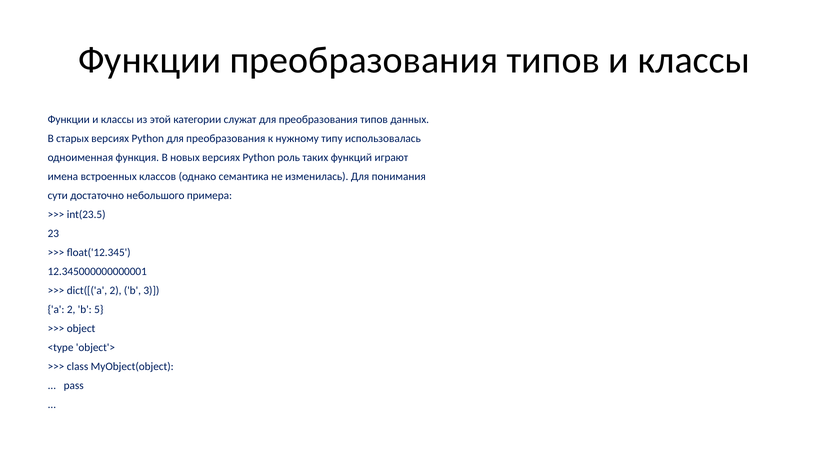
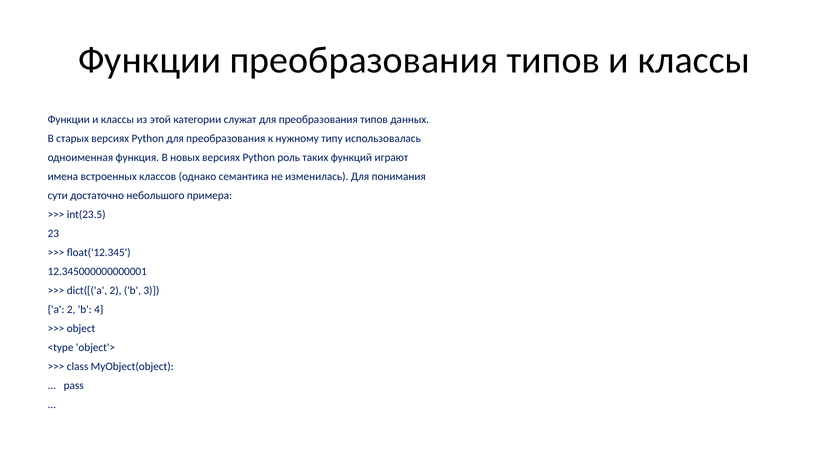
5: 5 -> 4 (99, 310)
